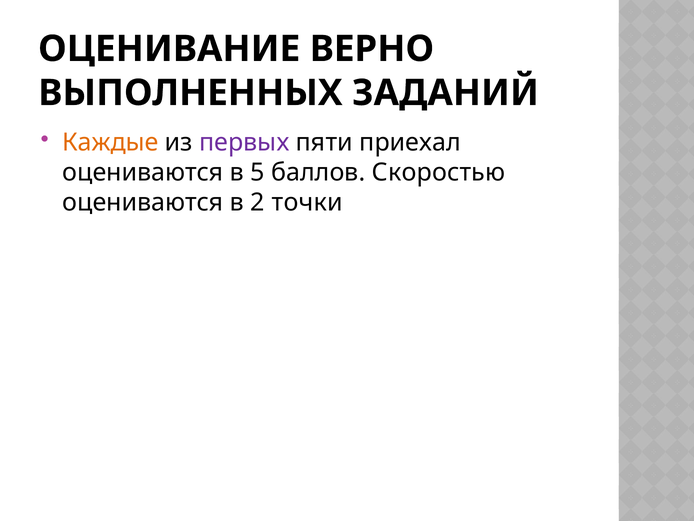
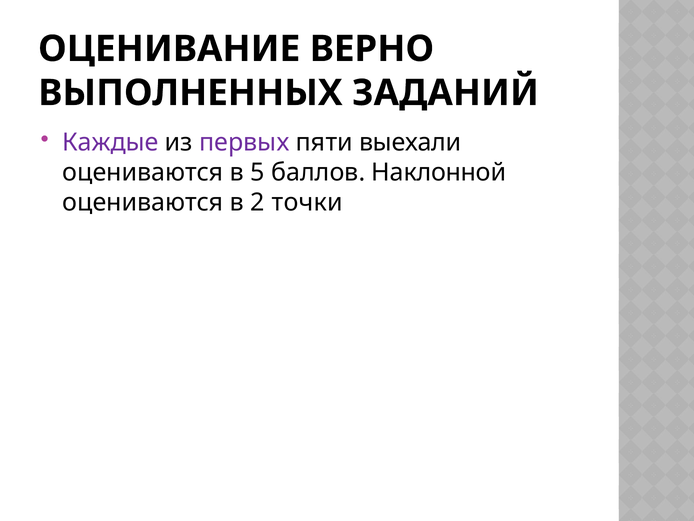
Каждые colour: orange -> purple (110, 142)
приехал: приехал -> выехали (410, 142)
Скоростью: Скоростью -> Наклонной (439, 172)
